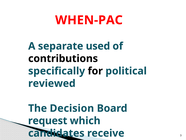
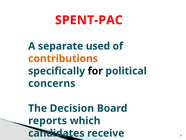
WHEN-PAC: WHEN-PAC -> SPENT-PAC (89, 20)
contributions colour: black -> orange (63, 58)
reviewed: reviewed -> concerns (52, 83)
request: request -> reports (48, 120)
